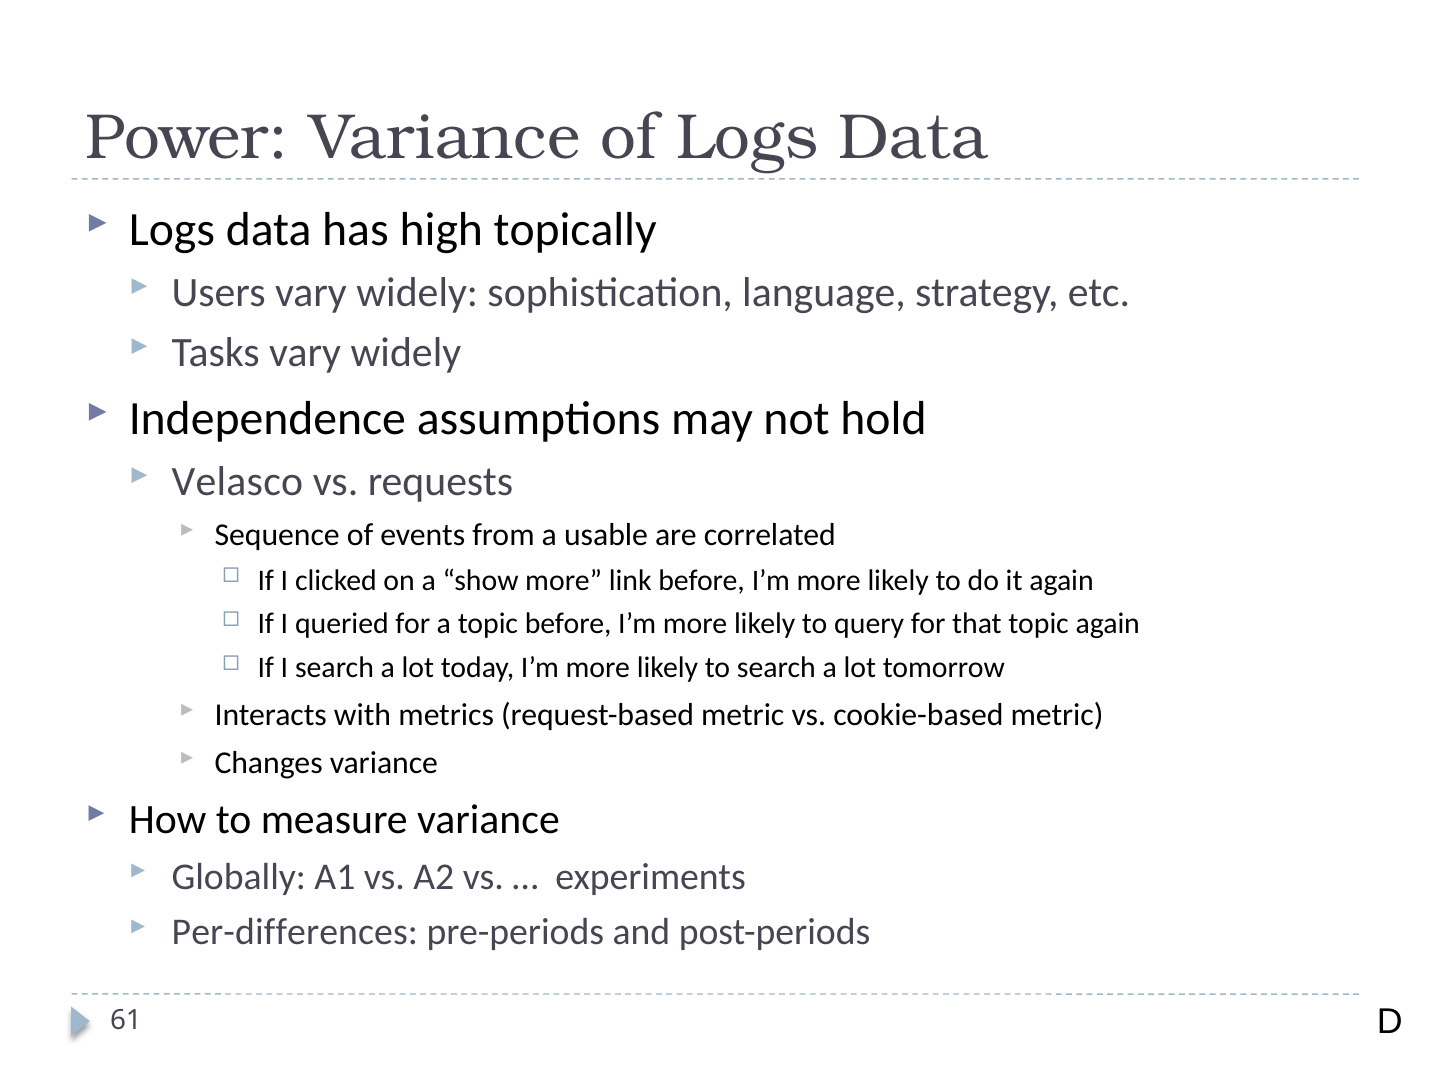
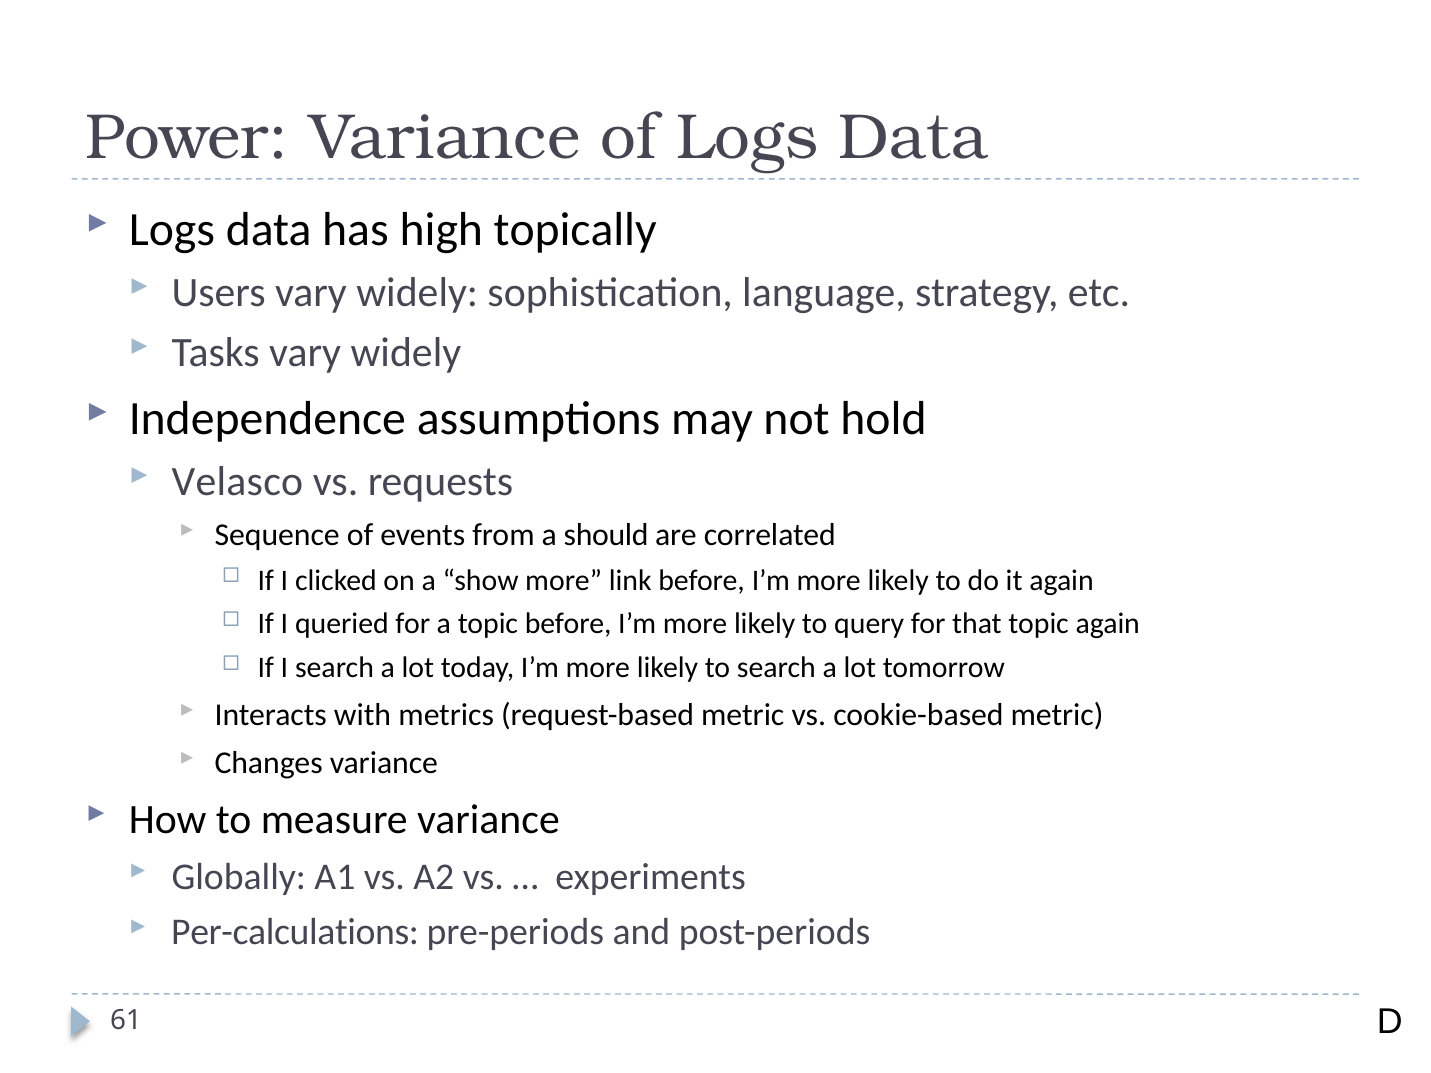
usable: usable -> should (606, 536)
Per-differences: Per-differences -> Per-calculations (295, 932)
